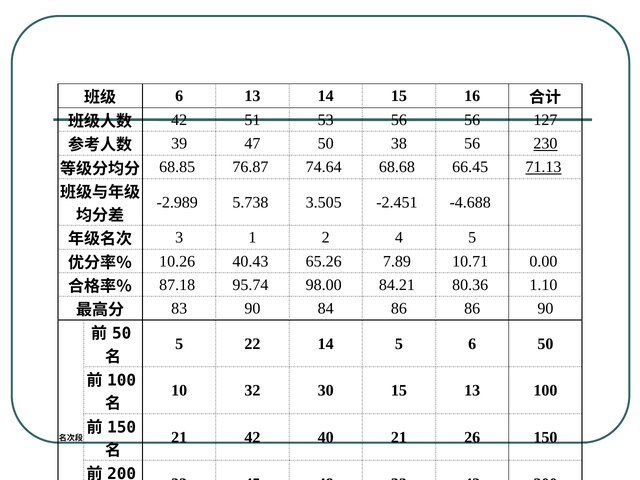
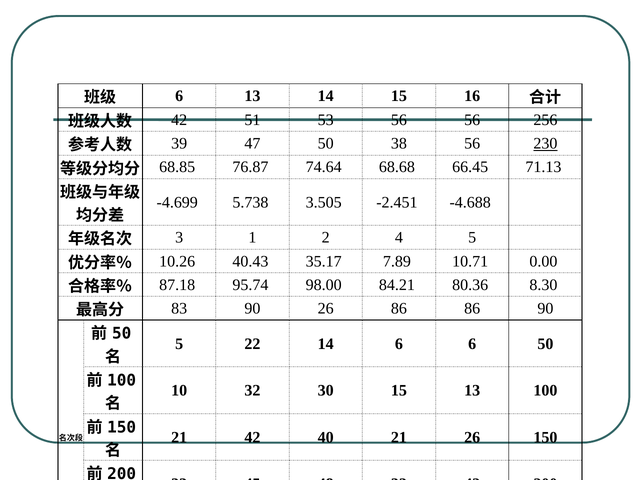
127: 127 -> 256 (545, 120)
71.13 underline: present -> none (543, 167)
-2.989: -2.989 -> -4.699 (177, 202)
65.26: 65.26 -> 35.17 (324, 261)
1.10: 1.10 -> 8.30 (543, 285)
90 84: 84 -> 26 (326, 309)
14 5: 5 -> 6 (399, 344)
